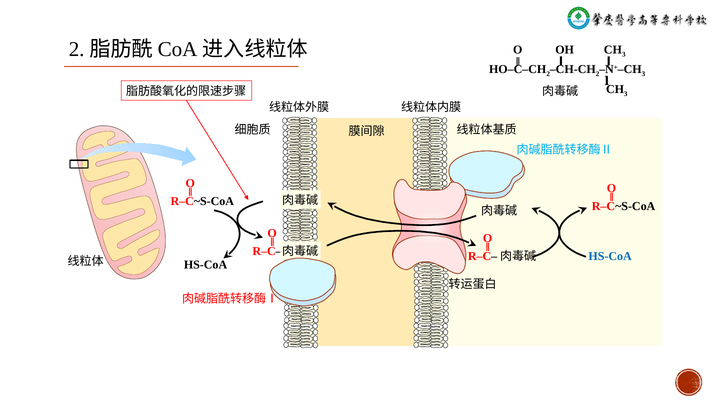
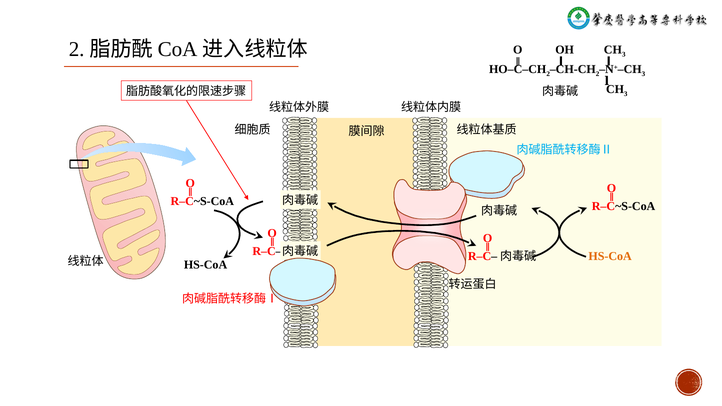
HS-CoA colour: blue -> orange (610, 256)
